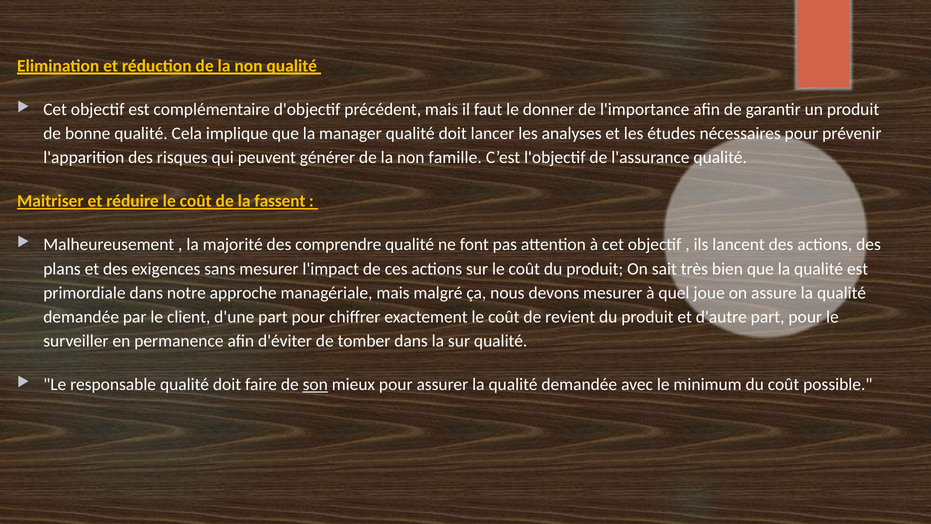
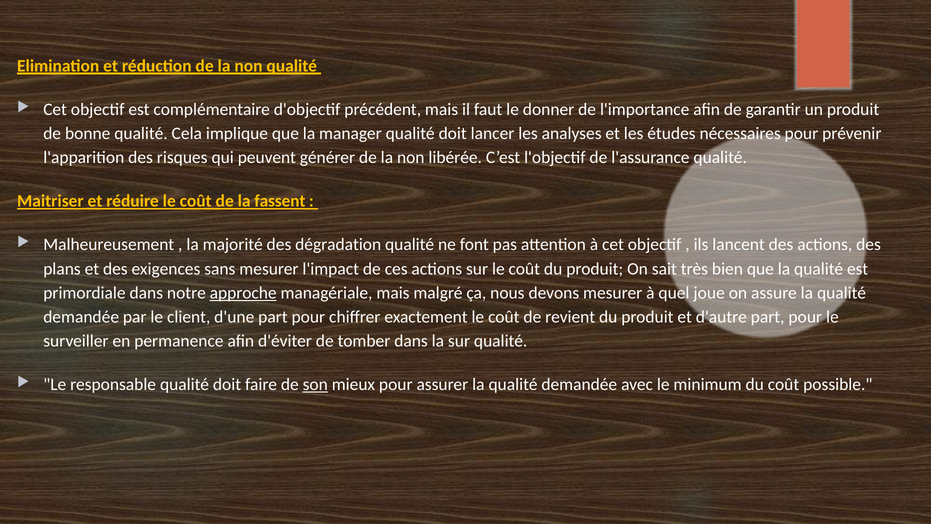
famille: famille -> libérée (455, 158)
comprendre: comprendre -> dégradation (338, 245)
approche underline: none -> present (243, 293)
